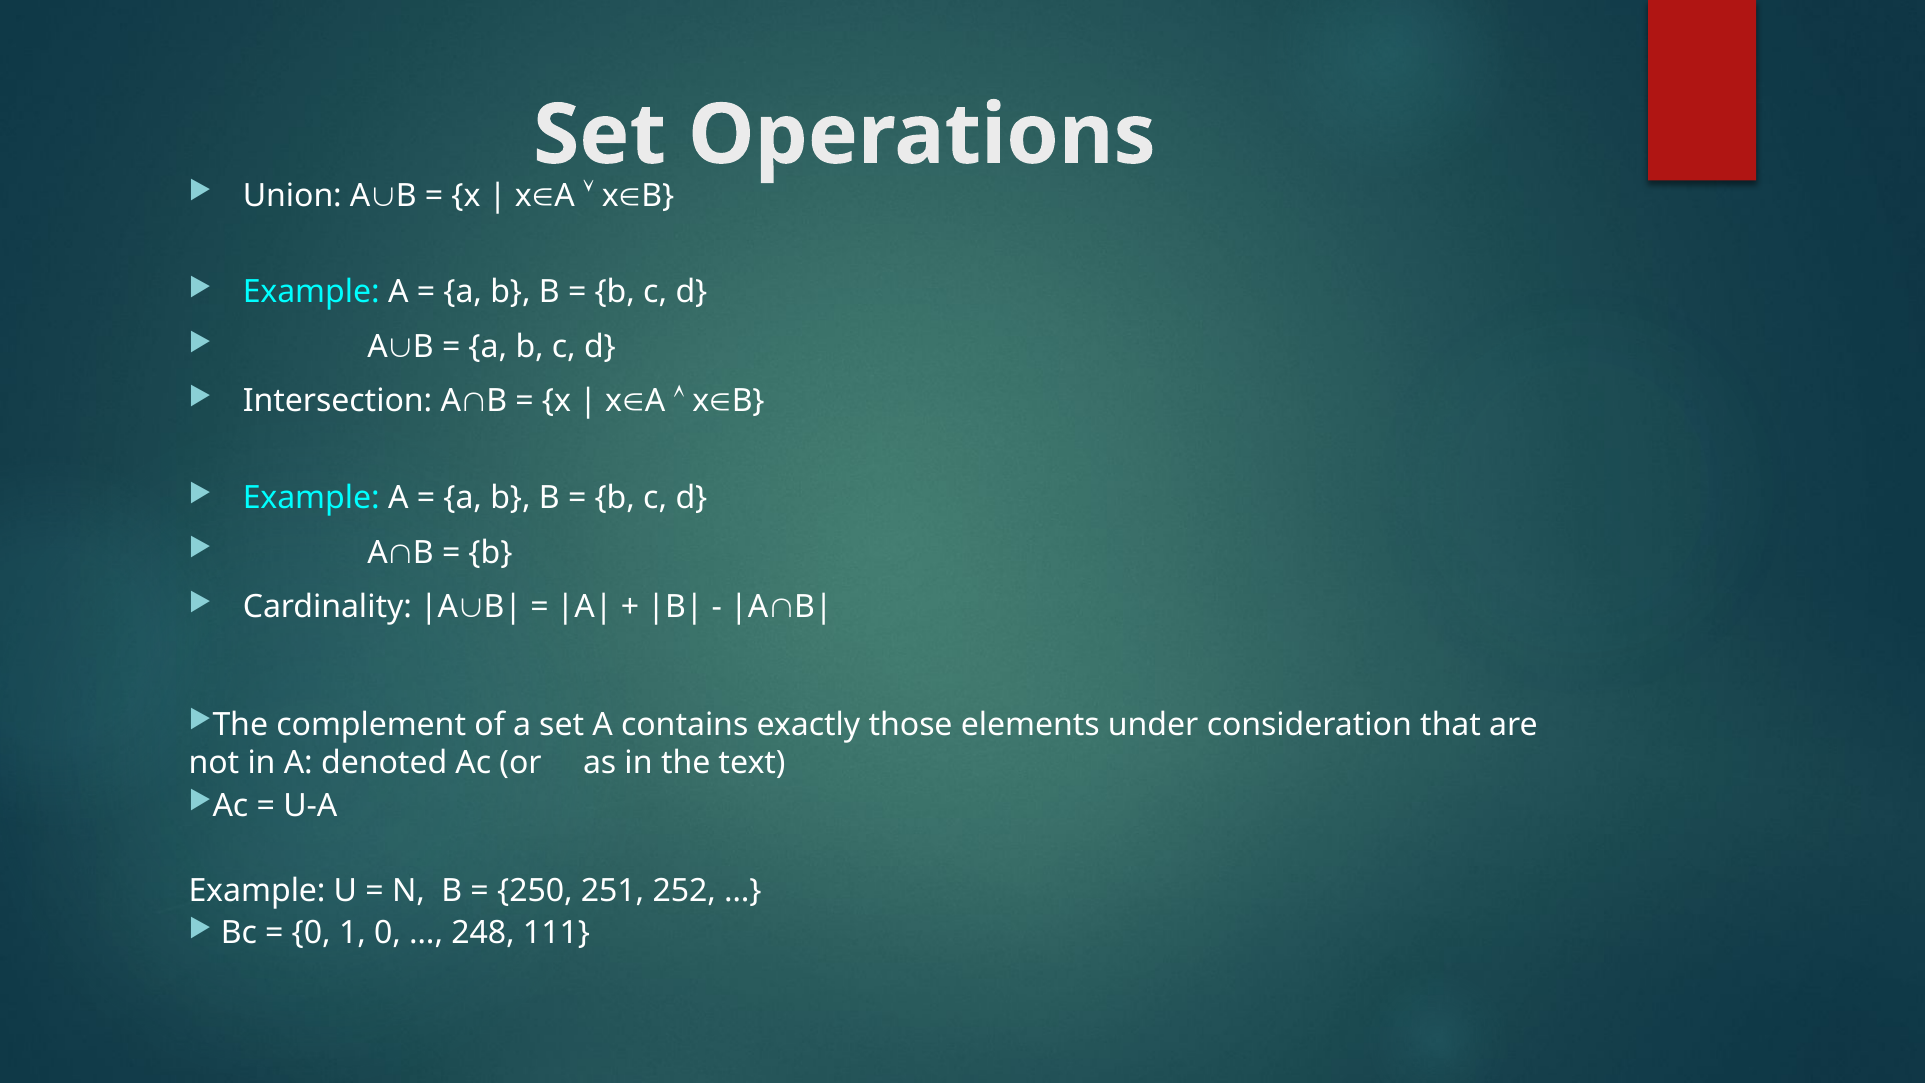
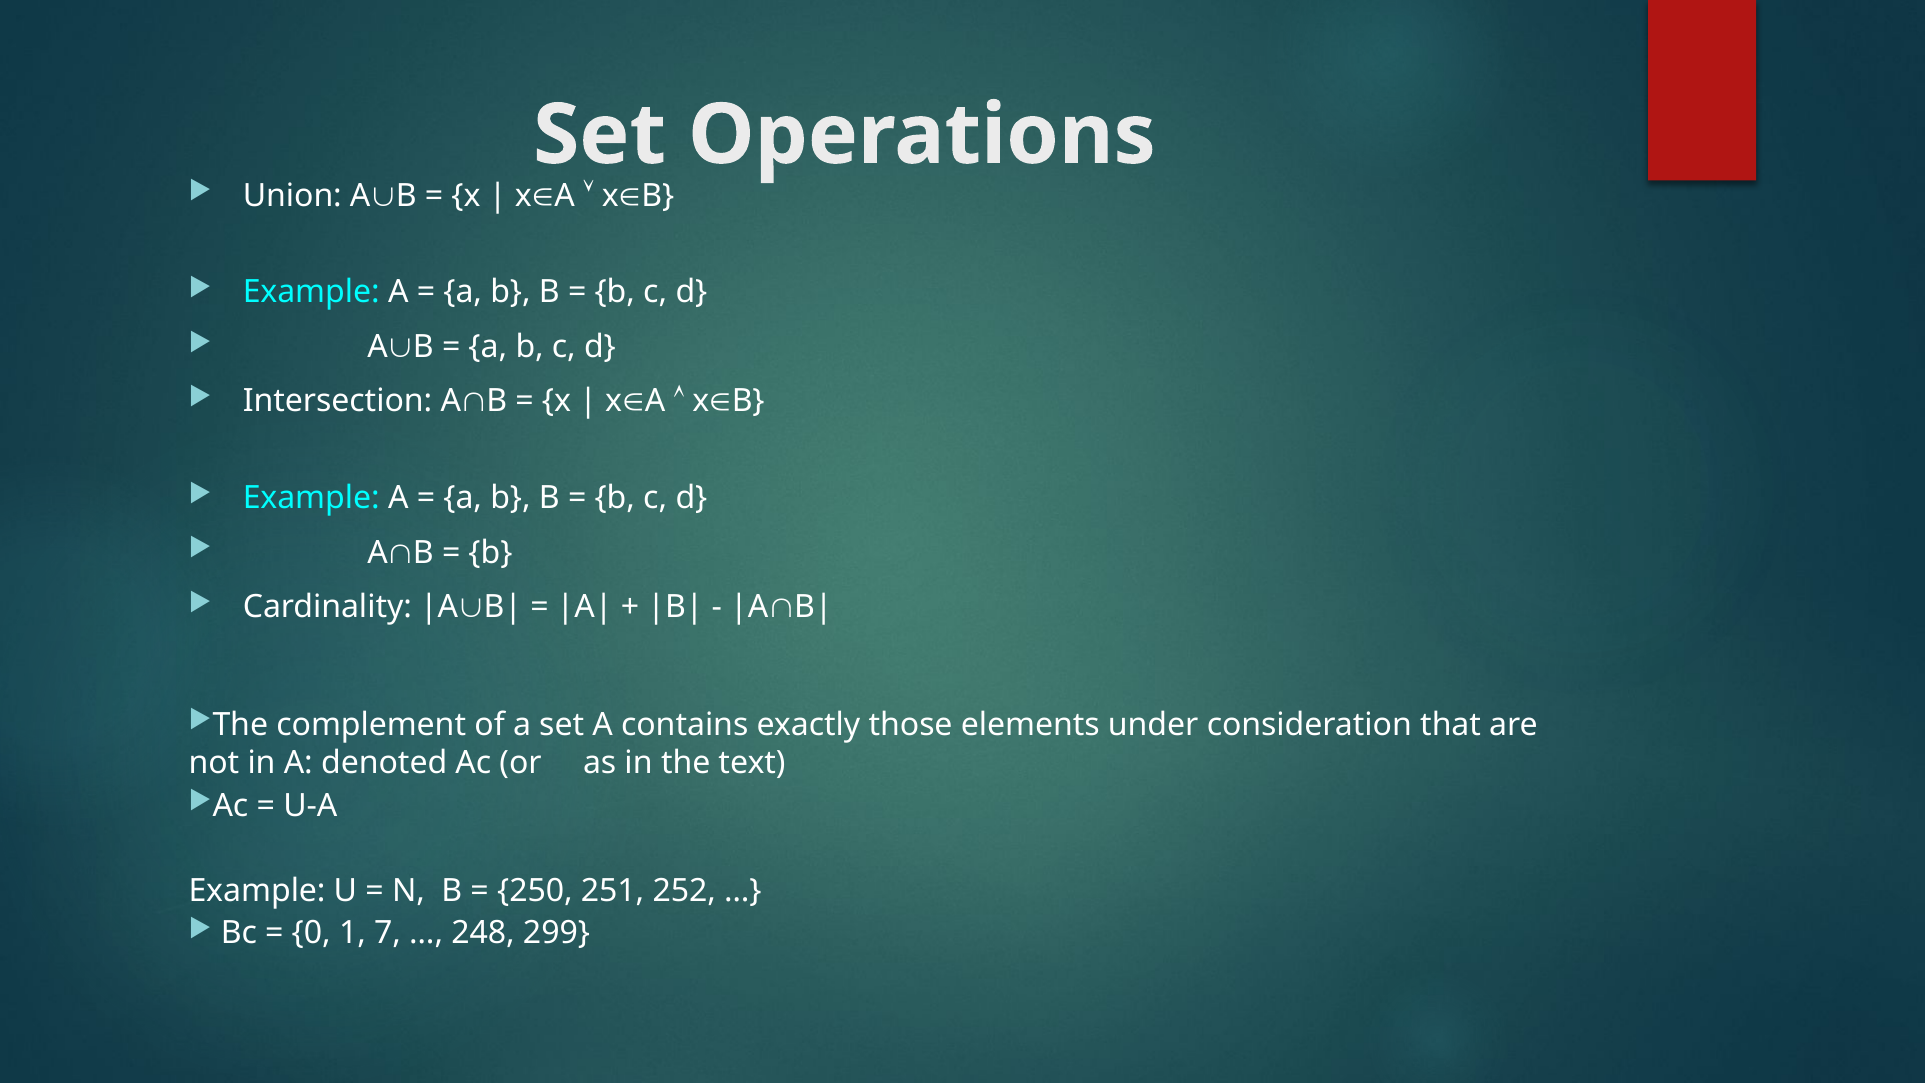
1 0: 0 -> 7 (388, 933)
111: 111 -> 299 (557, 933)
